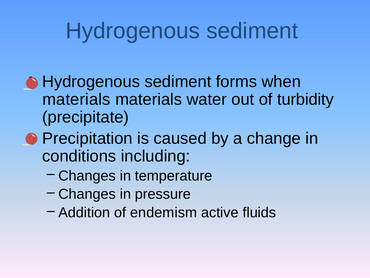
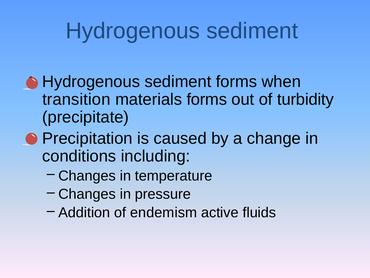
materials: materials -> transition (76, 99)
materials water: water -> forms (207, 99)
